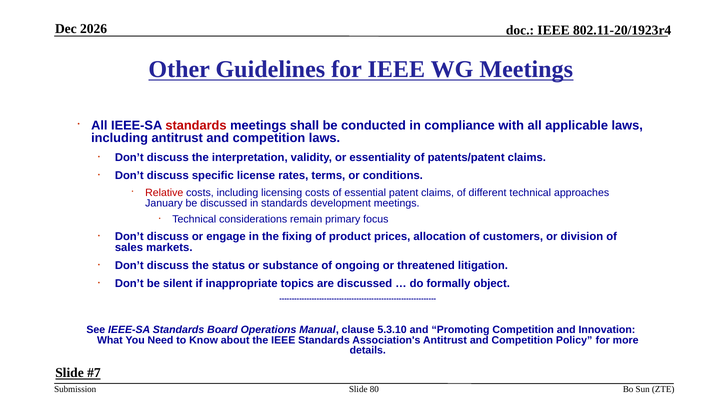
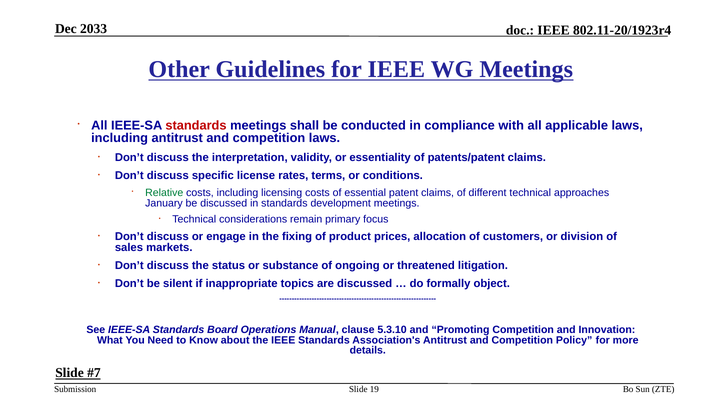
2026: 2026 -> 2033 (94, 29)
Relative colour: red -> green (164, 193)
80: 80 -> 19 (374, 390)
